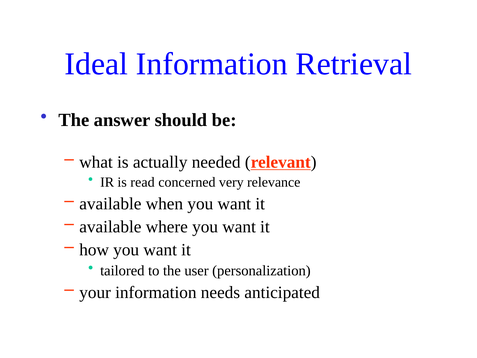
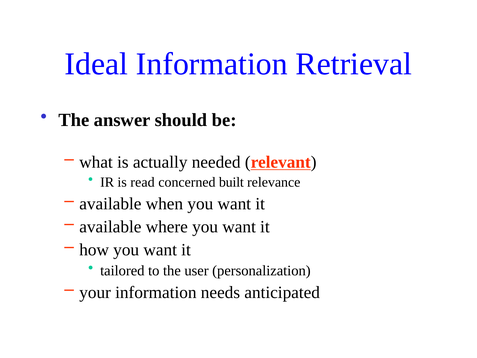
very: very -> built (231, 182)
